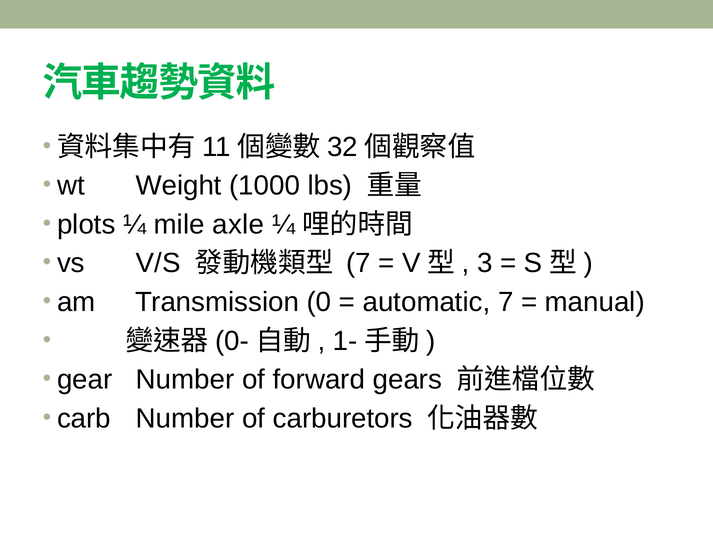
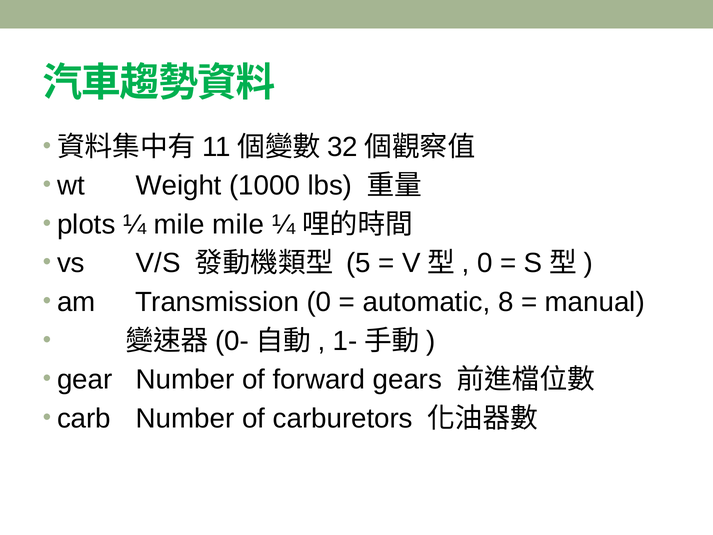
mile axle: axle -> mile (238, 224)
7: 7 -> 5 (359, 263)
3: 3 -> 0 (485, 263)
automatic 7: 7 -> 8 (506, 302)
